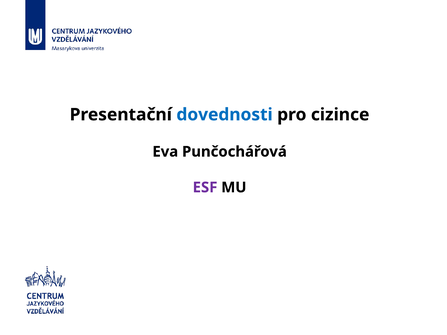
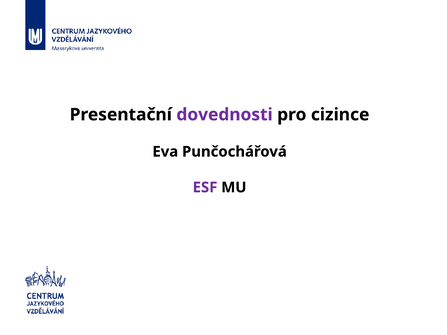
dovednosti colour: blue -> purple (225, 115)
